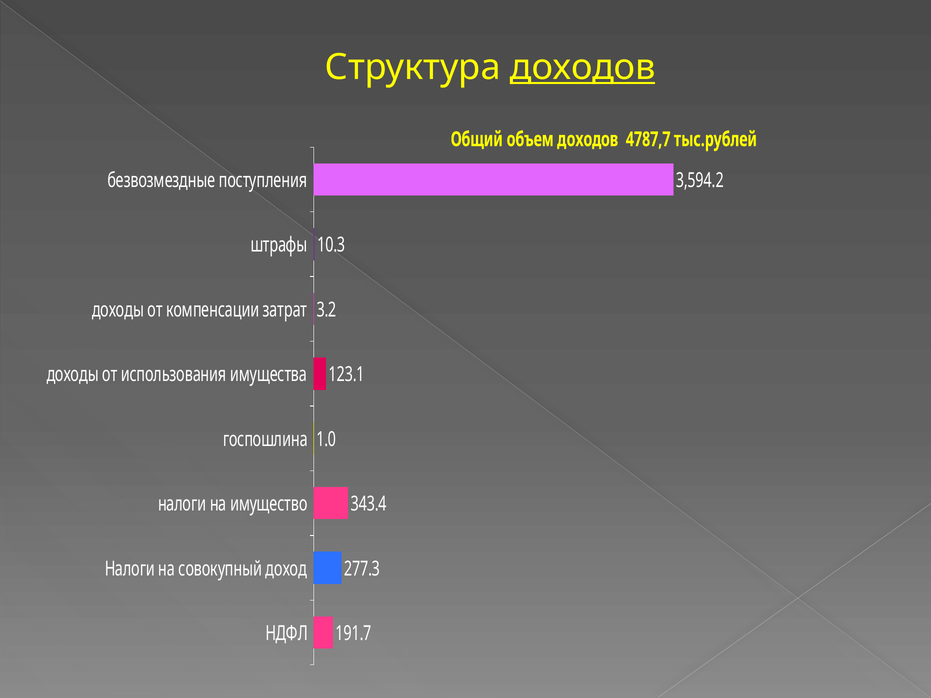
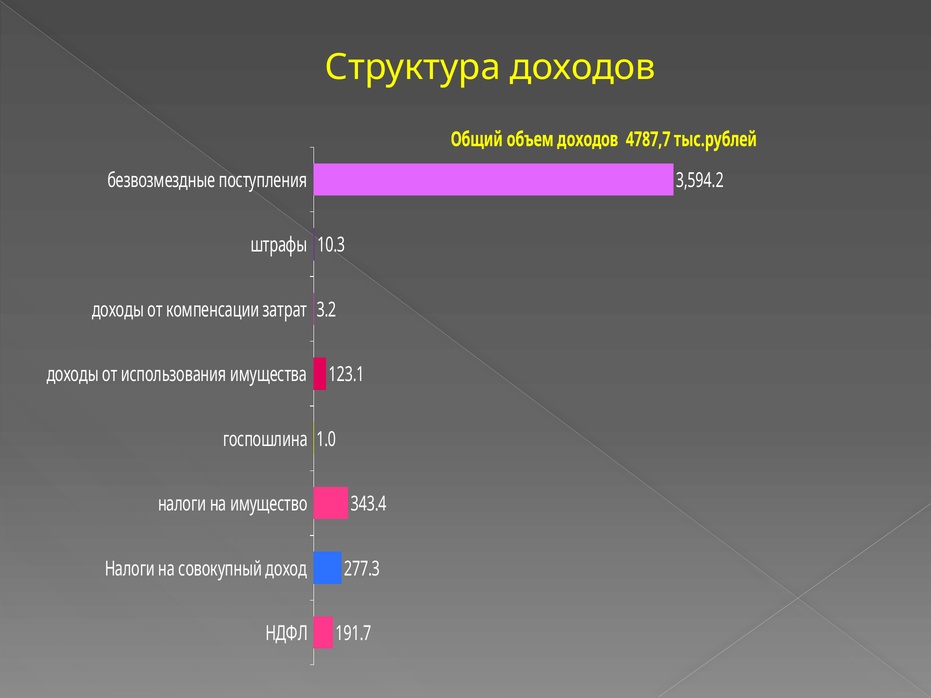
доходов underline: present -> none (583, 67)
